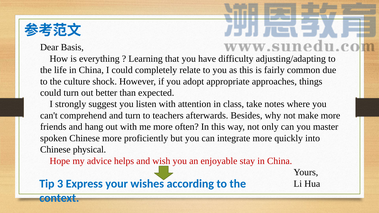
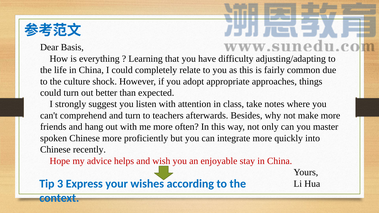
physical: physical -> recently (89, 150)
